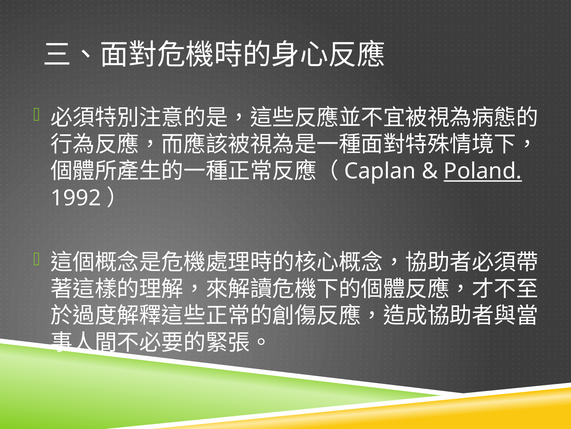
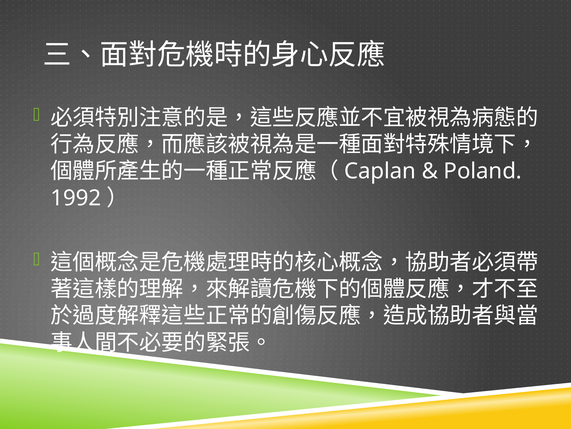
Poland underline: present -> none (483, 171)
